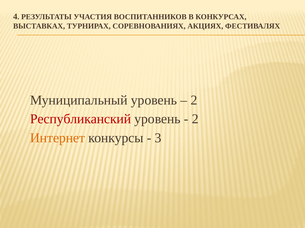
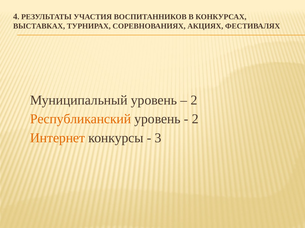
Республиканский colour: red -> orange (81, 119)
